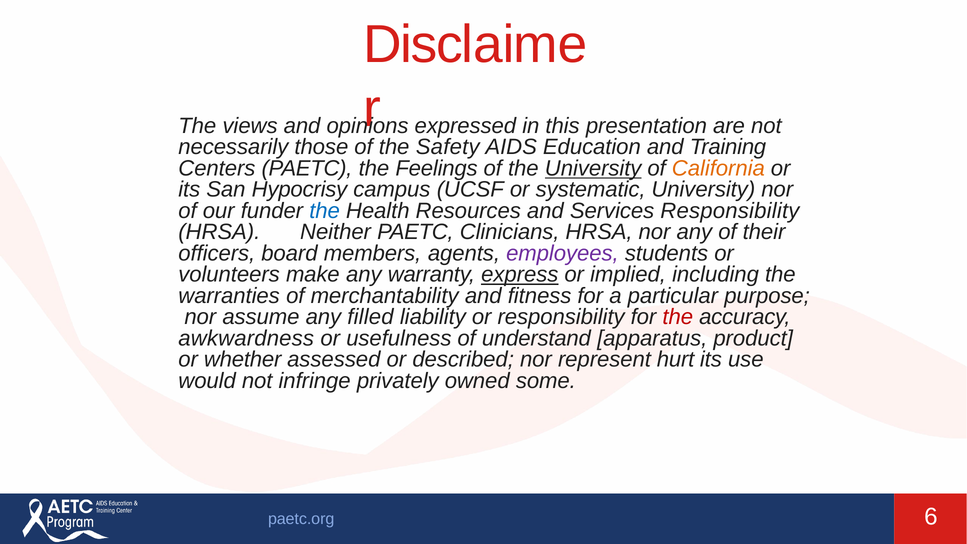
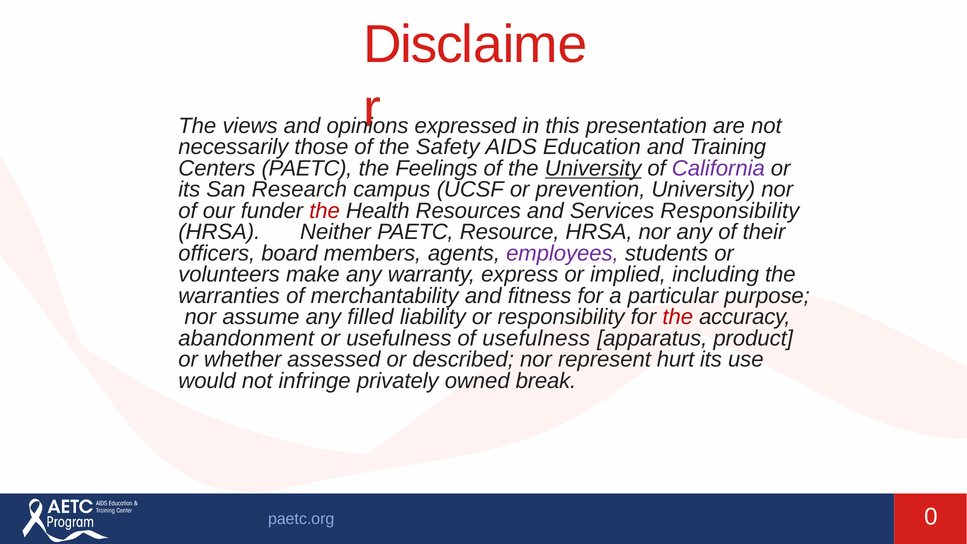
California colour: orange -> purple (718, 168)
Hypocrisy: Hypocrisy -> Research (299, 190)
systematic: systematic -> prevention (591, 190)
the colour: blue -> red (325, 211)
Clinicians: Clinicians -> Resource (510, 232)
express underline: present -> none (520, 275)
awkwardness: awkwardness -> abandonment (246, 338)
of understand: understand -> usefulness (536, 338)
some: some -> break (546, 381)
6: 6 -> 0 (931, 517)
